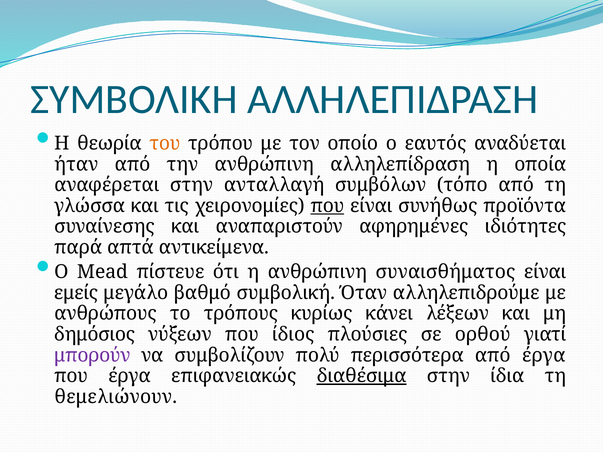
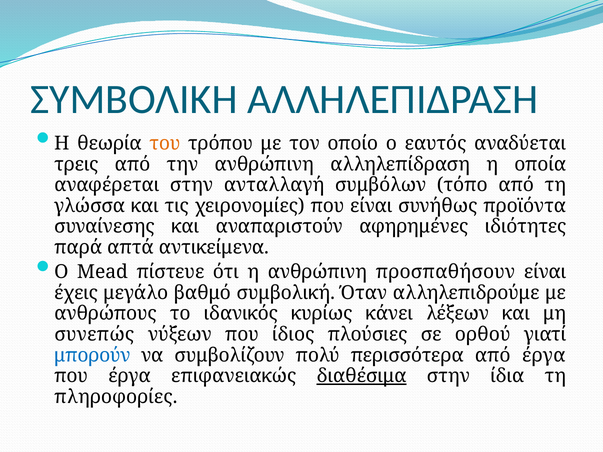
ήταν: ήταν -> τρεις (76, 164)
που underline: present -> none (327, 206)
συναισθήματος: συναισθήματος -> προσπαθήσουν (445, 272)
εμείς: εμείς -> έχεις (76, 293)
τρόπους: τρόπους -> ιδανικός (241, 314)
δημόσιος: δημόσιος -> συνεπώς (94, 335)
μπορούν colour: purple -> blue (92, 355)
θεμελιώνουν: θεμελιώνουν -> πληροφορίες (116, 397)
